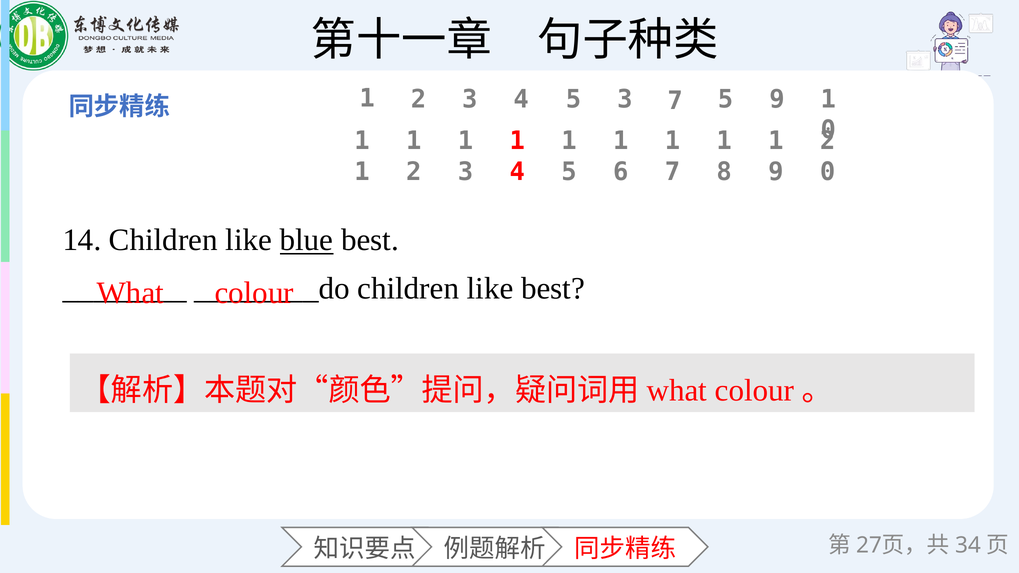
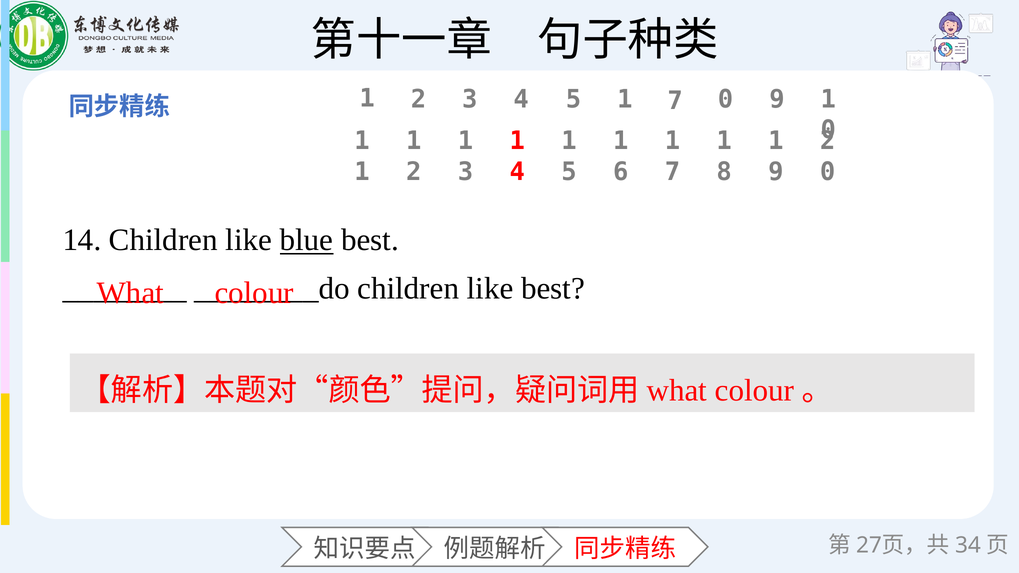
4 5 3: 3 -> 1 (625, 99)
7 5: 5 -> 0 (726, 99)
